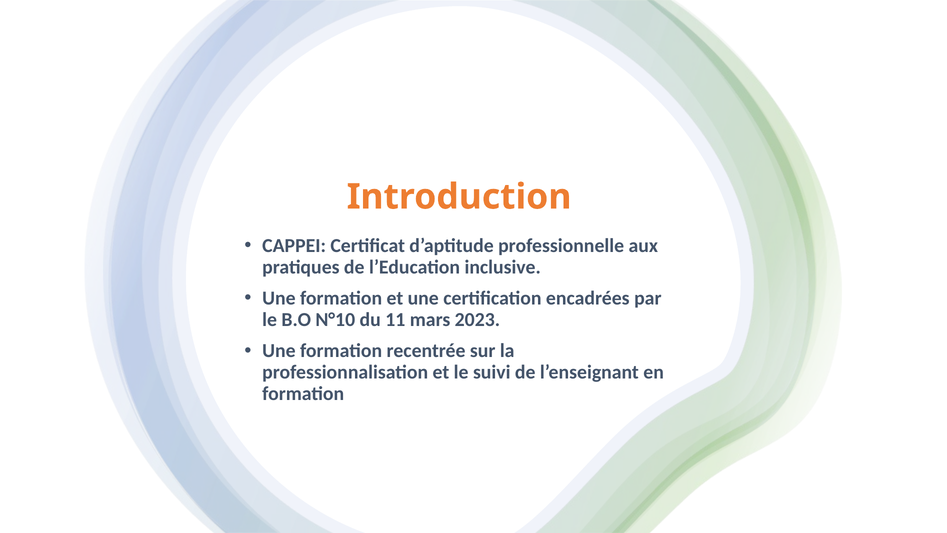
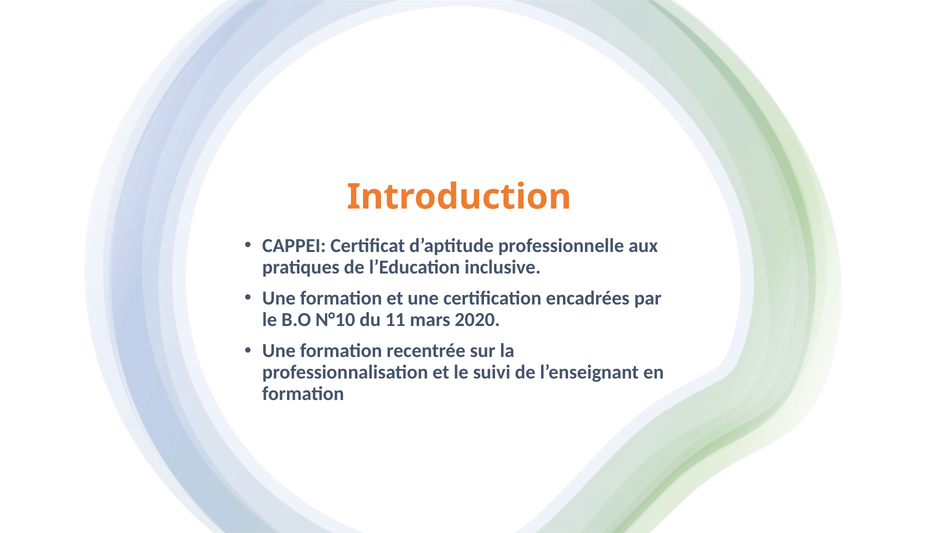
2023: 2023 -> 2020 (477, 319)
